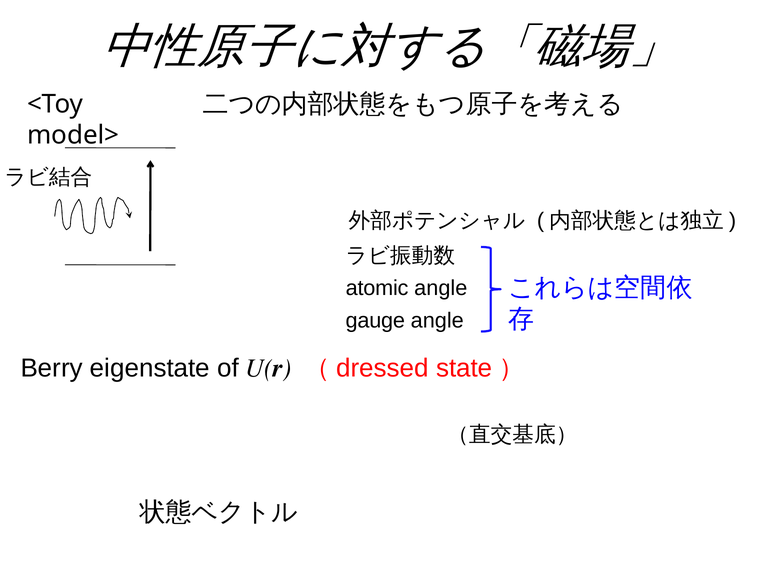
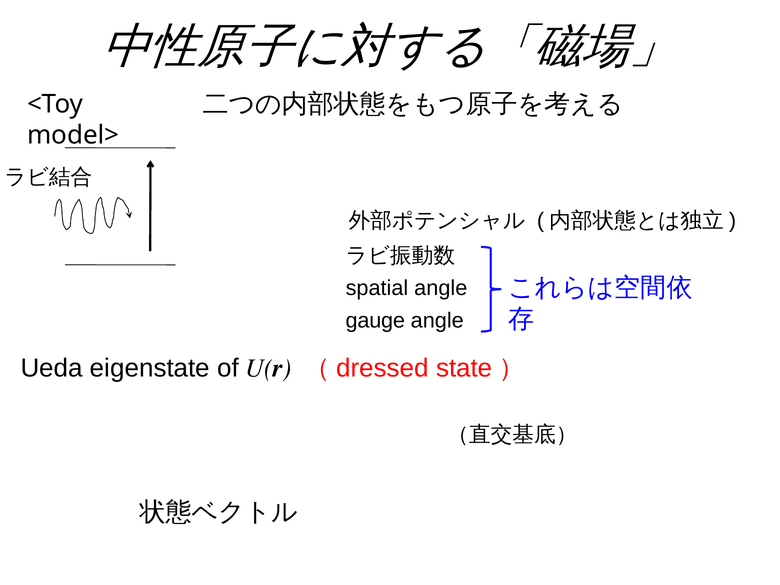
atomic: atomic -> spatial (377, 288)
Berry: Berry -> Ueda (52, 368)
